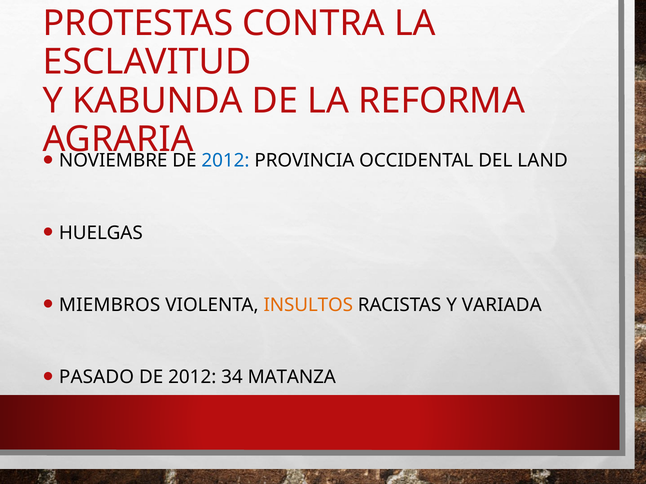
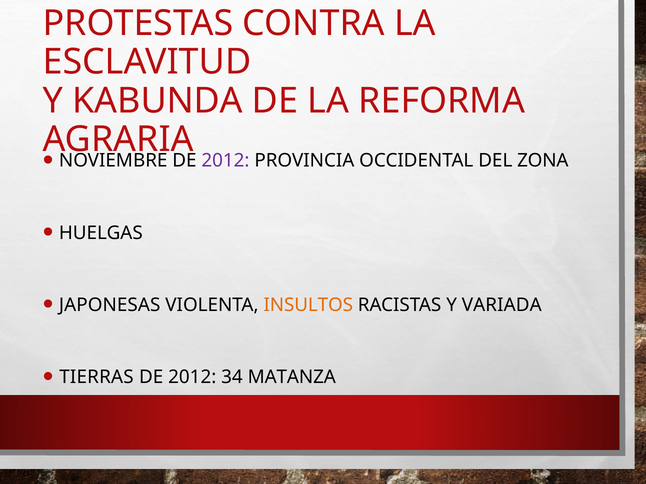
2012 colour: blue -> purple (225, 161)
LAND: LAND -> ZONA (543, 161)
MIEMBROS: MIEMBROS -> JAPONESAS (110, 305)
PASADO: PASADO -> TIERRAS (96, 377)
